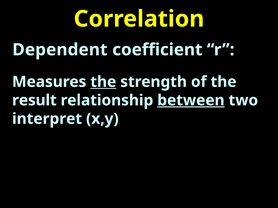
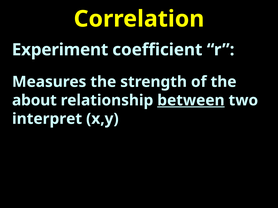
Dependent: Dependent -> Experiment (60, 50)
the underline: present -> none (103, 82)
result: result -> about (34, 101)
